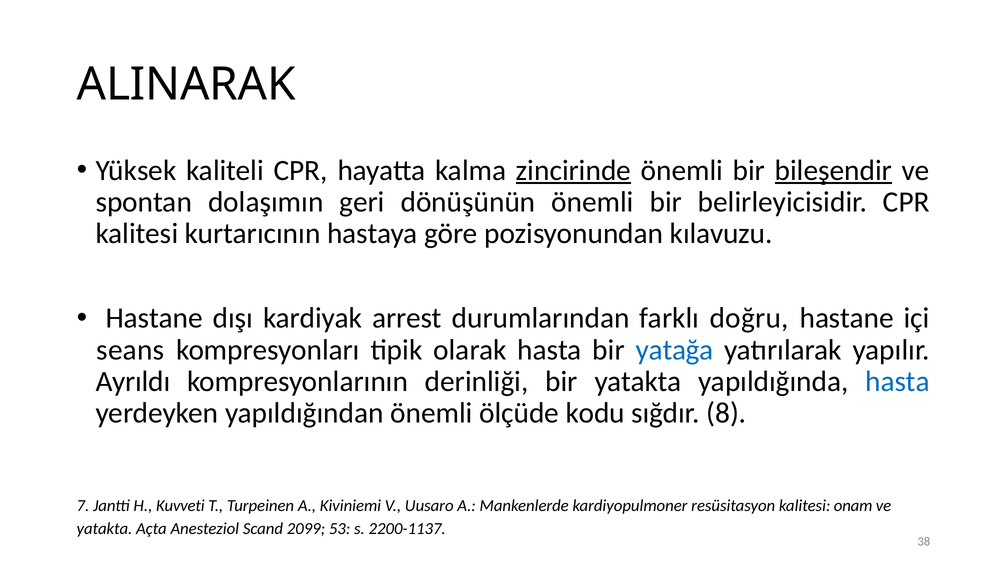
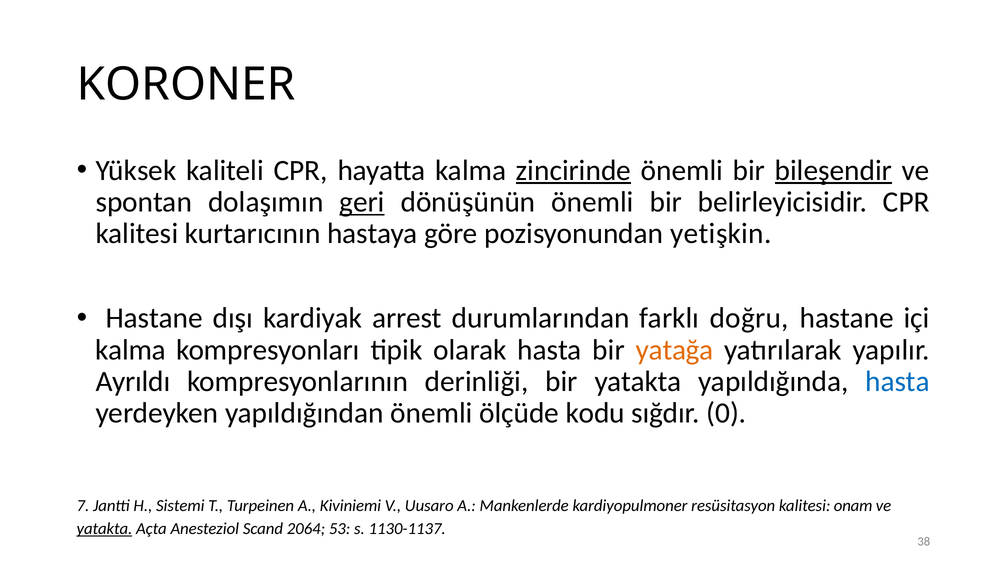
ALINARAK: ALINARAK -> KORONER (186, 85)
geri underline: none -> present (362, 202)
kılavuzu: kılavuzu -> yetişkin (721, 234)
seans: seans -> kalma (131, 349)
yatağa colour: blue -> orange (675, 349)
8: 8 -> 0 (726, 413)
Kuvveti: Kuvveti -> Sistemi (180, 505)
yatakta underline: none -> present (104, 528)
2099: 2099 -> 2064 (306, 528)
2200-1137: 2200-1137 -> 1130-1137 (407, 528)
